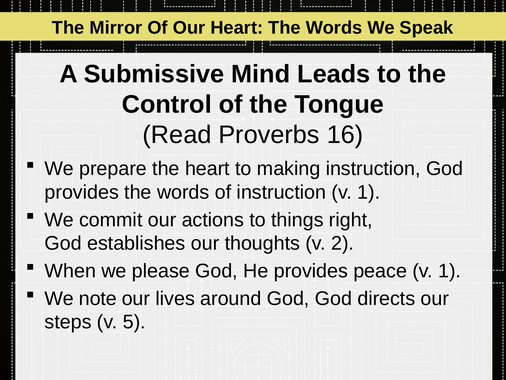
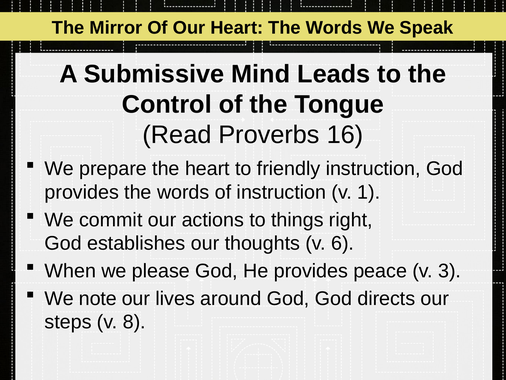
making: making -> friendly (289, 168)
2: 2 -> 6 (343, 243)
peace v 1: 1 -> 3 (450, 271)
5: 5 -> 8 (134, 322)
